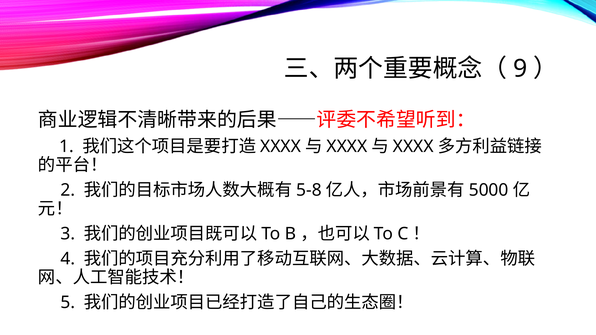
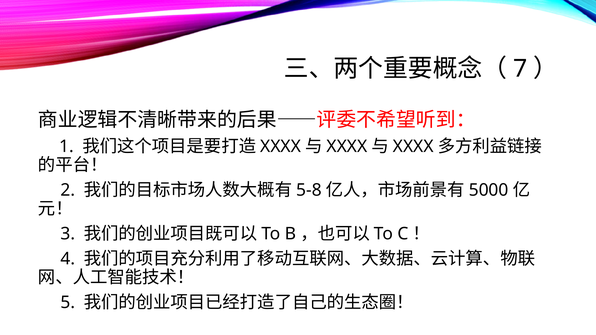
9: 9 -> 7 (520, 69)
